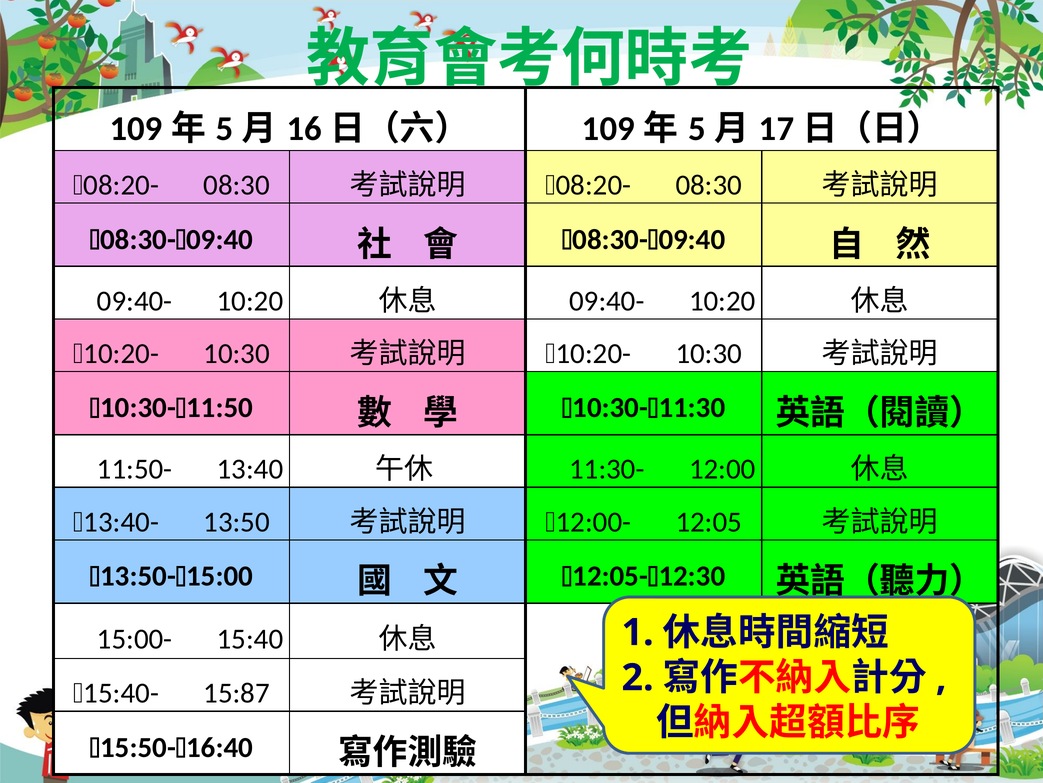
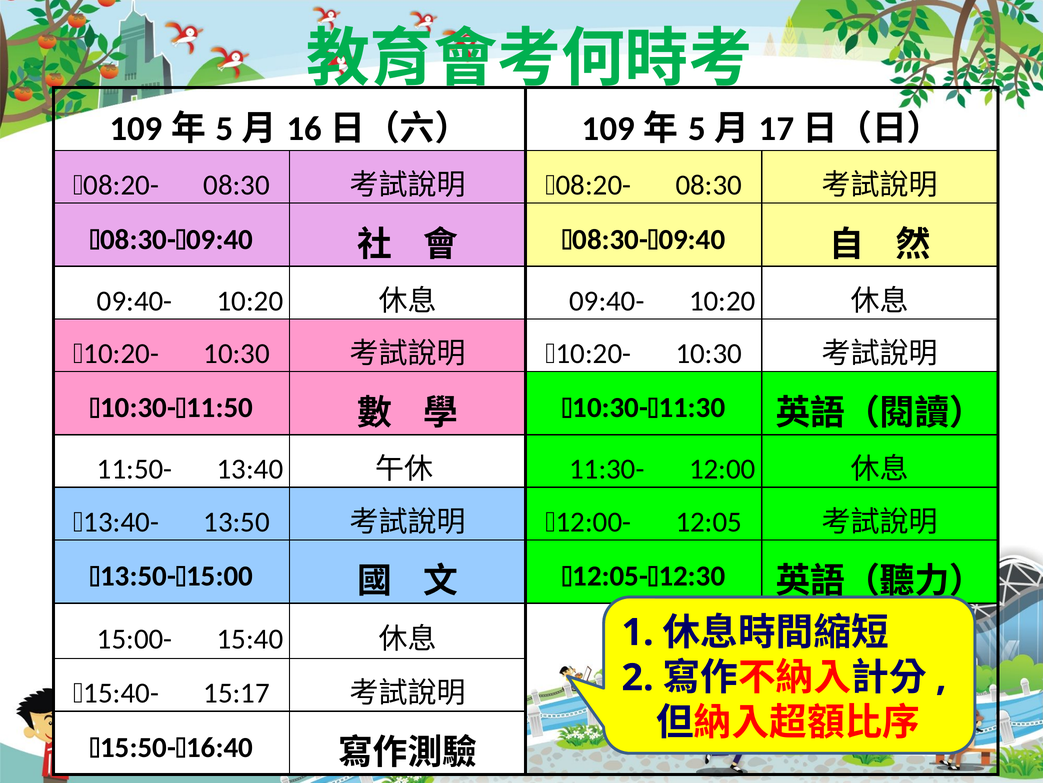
15:87: 15:87 -> 15:17 (237, 693)
